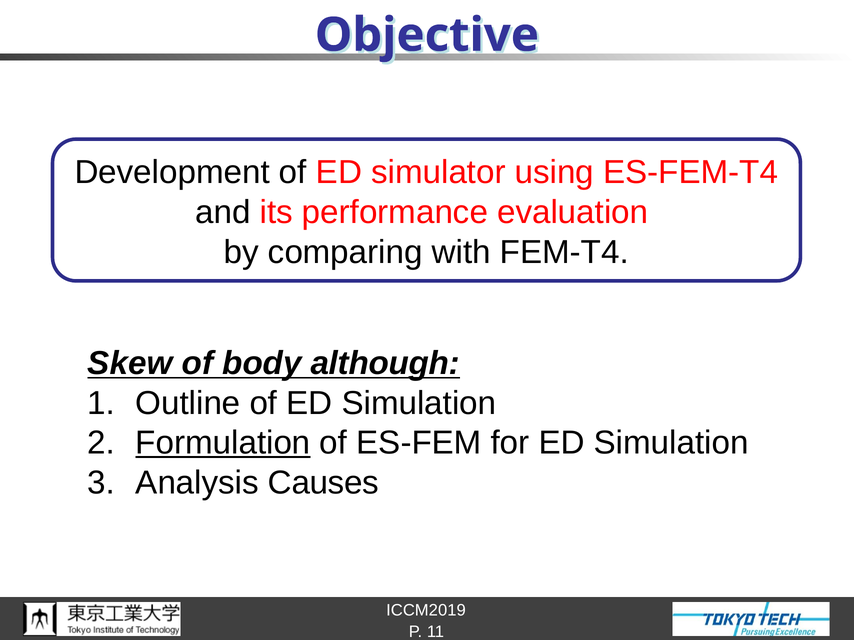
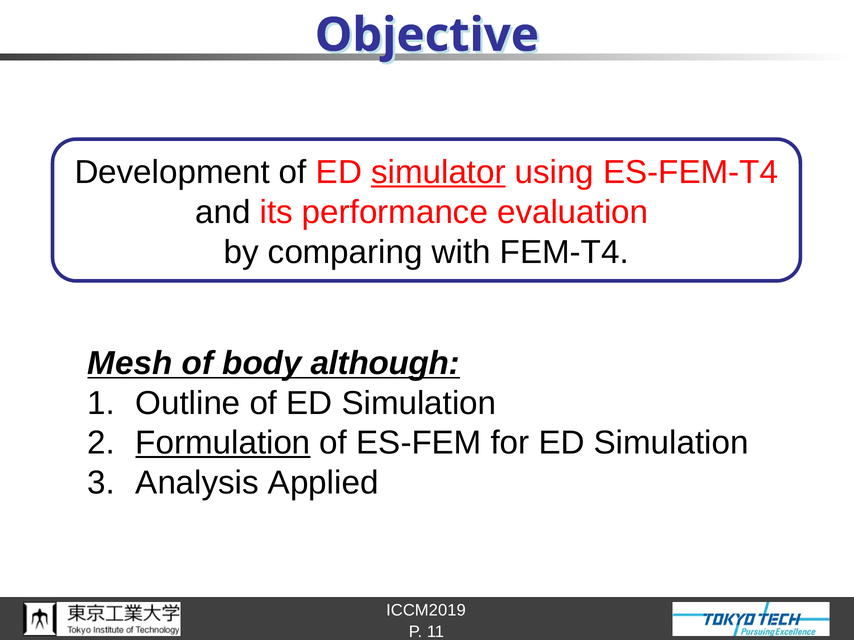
simulator underline: none -> present (438, 173)
Skew: Skew -> Mesh (130, 363)
Causes: Causes -> Applied (323, 483)
